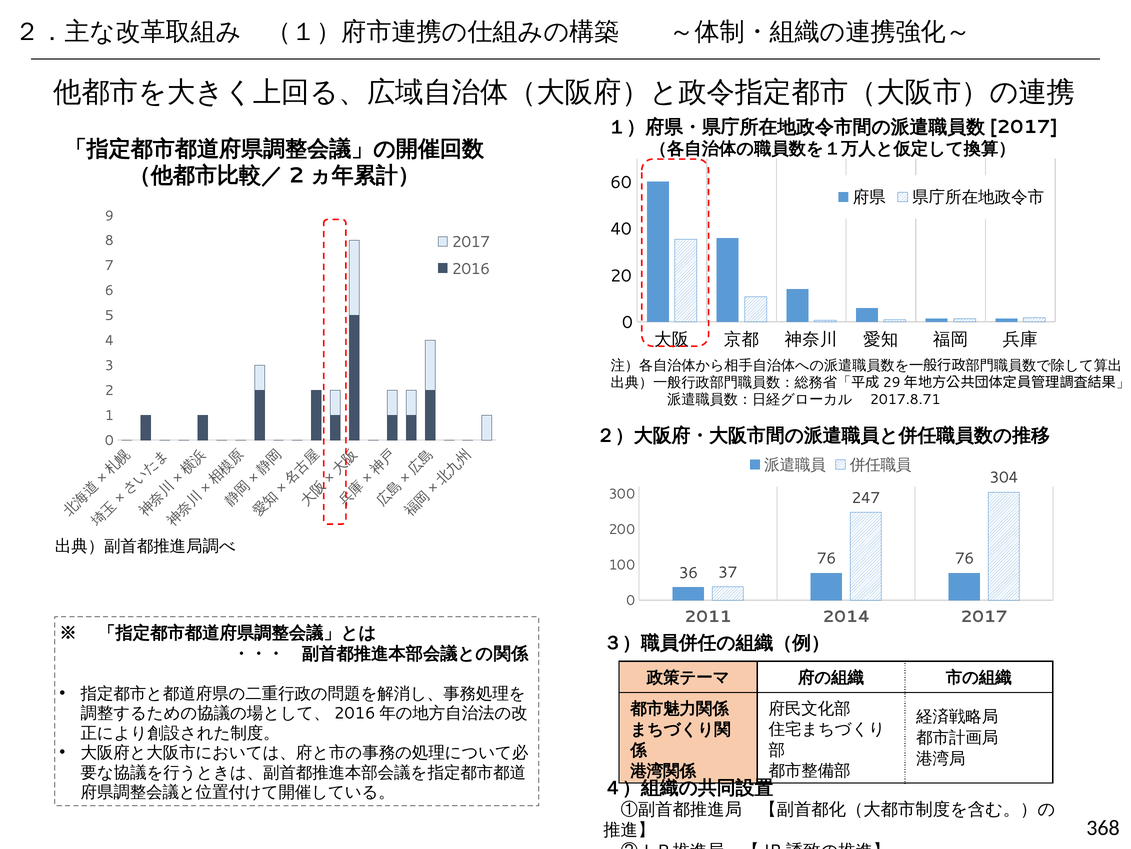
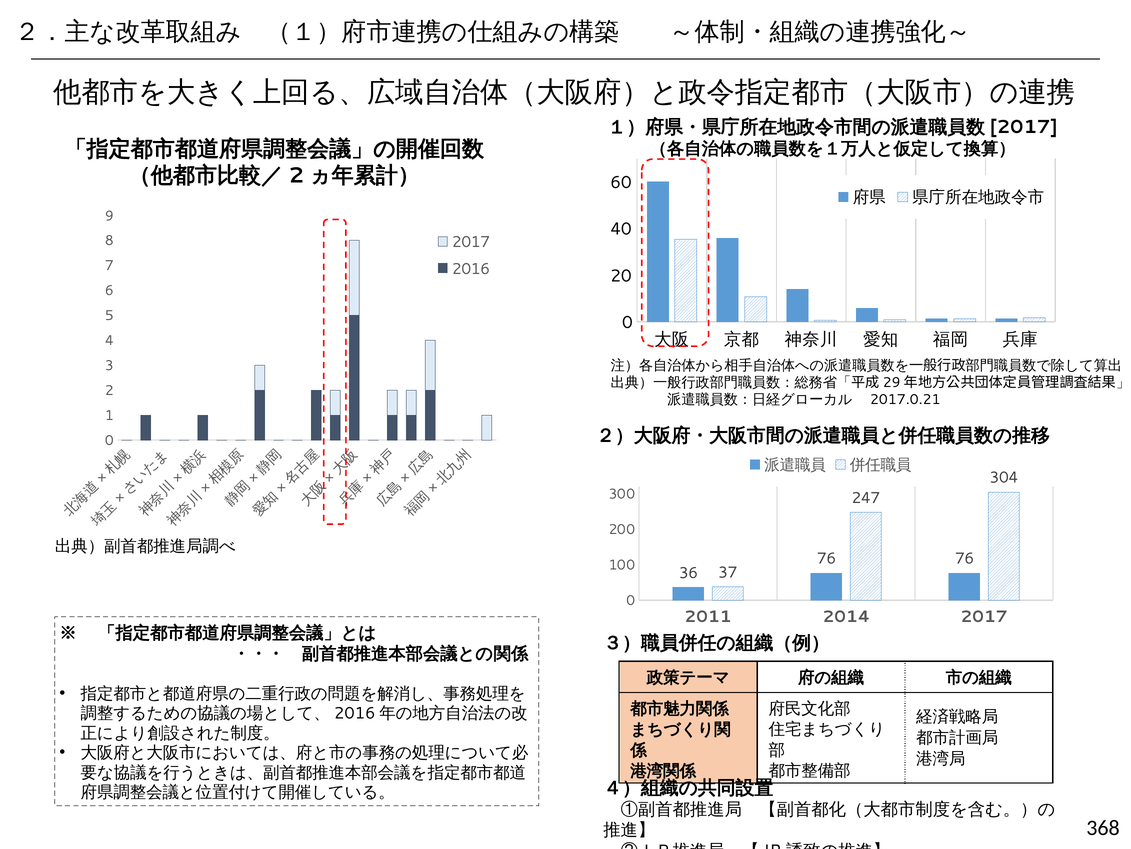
2017.8.71: 2017.8.71 -> 2017.0.21 (905, 399)
